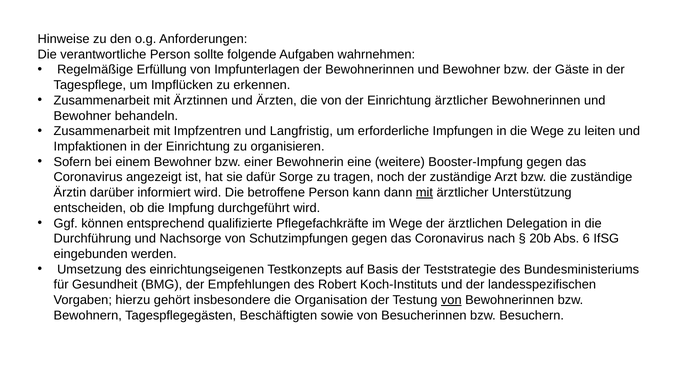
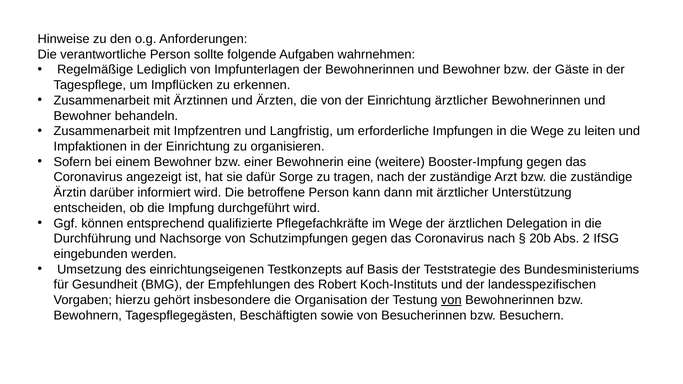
Erfüllung: Erfüllung -> Lediglich (162, 70)
tragen noch: noch -> nach (391, 177)
mit underline: present -> none (424, 193)
6: 6 -> 2 (586, 239)
